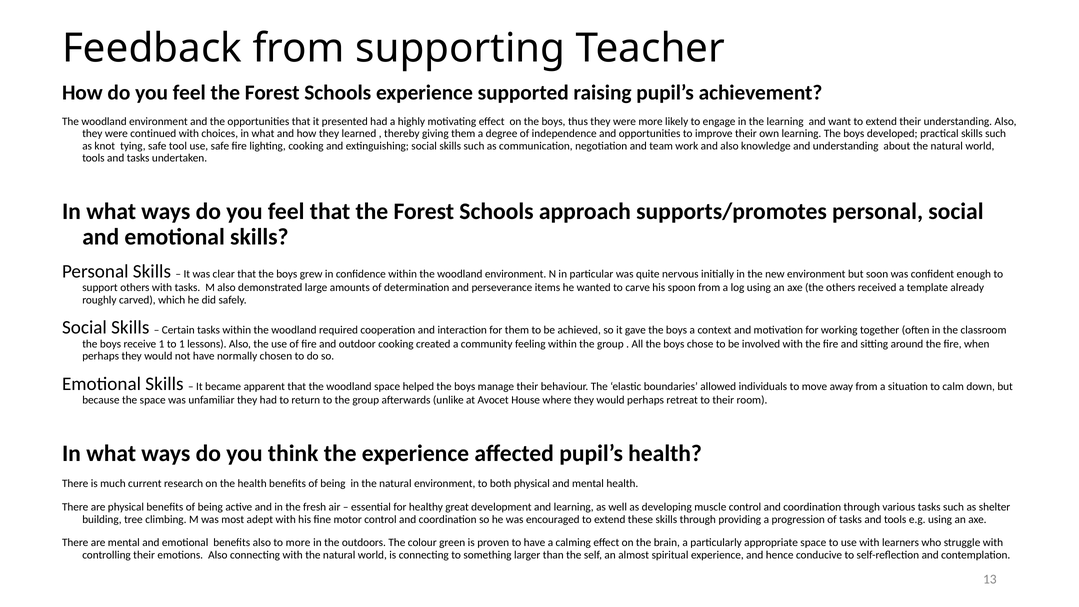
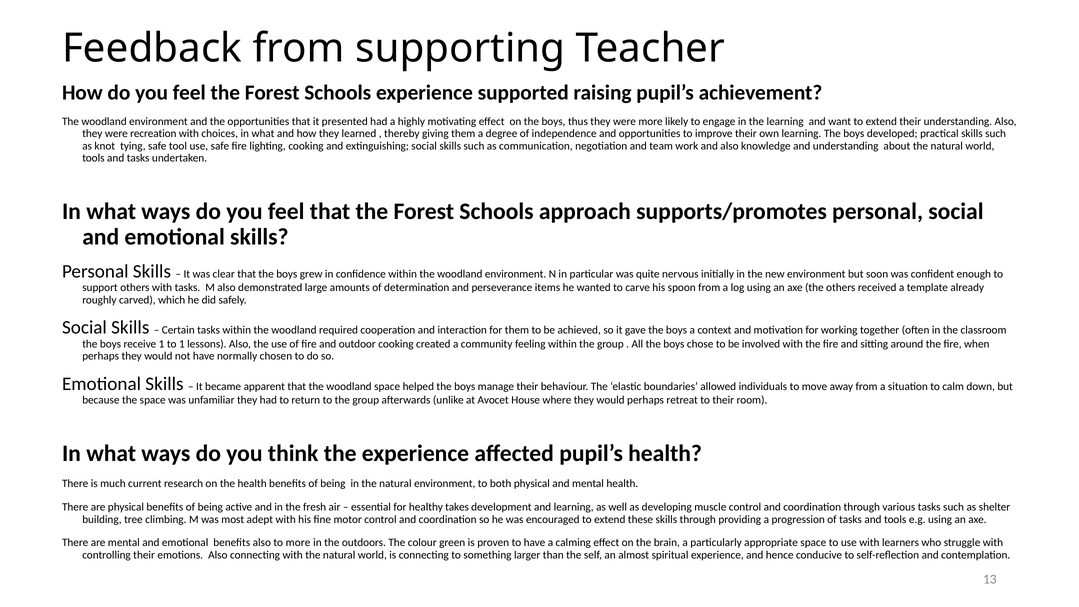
continued: continued -> recreation (153, 134)
great: great -> takes (457, 507)
